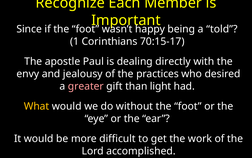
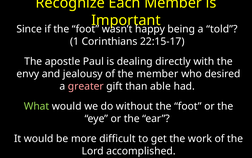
70:15-17: 70:15-17 -> 22:15-17 (162, 41)
the practices: practices -> member (157, 74)
light: light -> able (160, 86)
What colour: yellow -> light green (37, 106)
